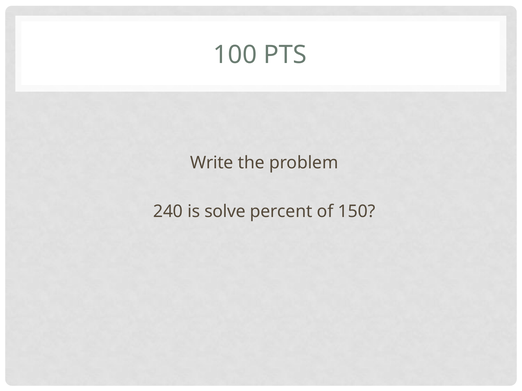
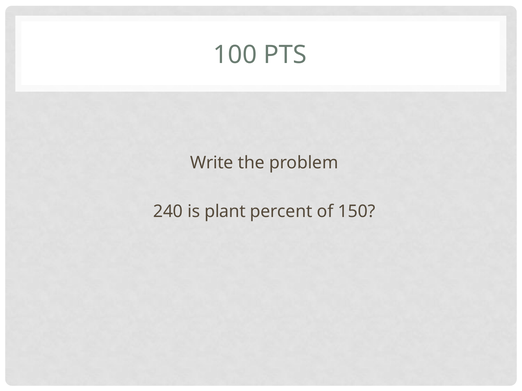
solve: solve -> plant (225, 212)
